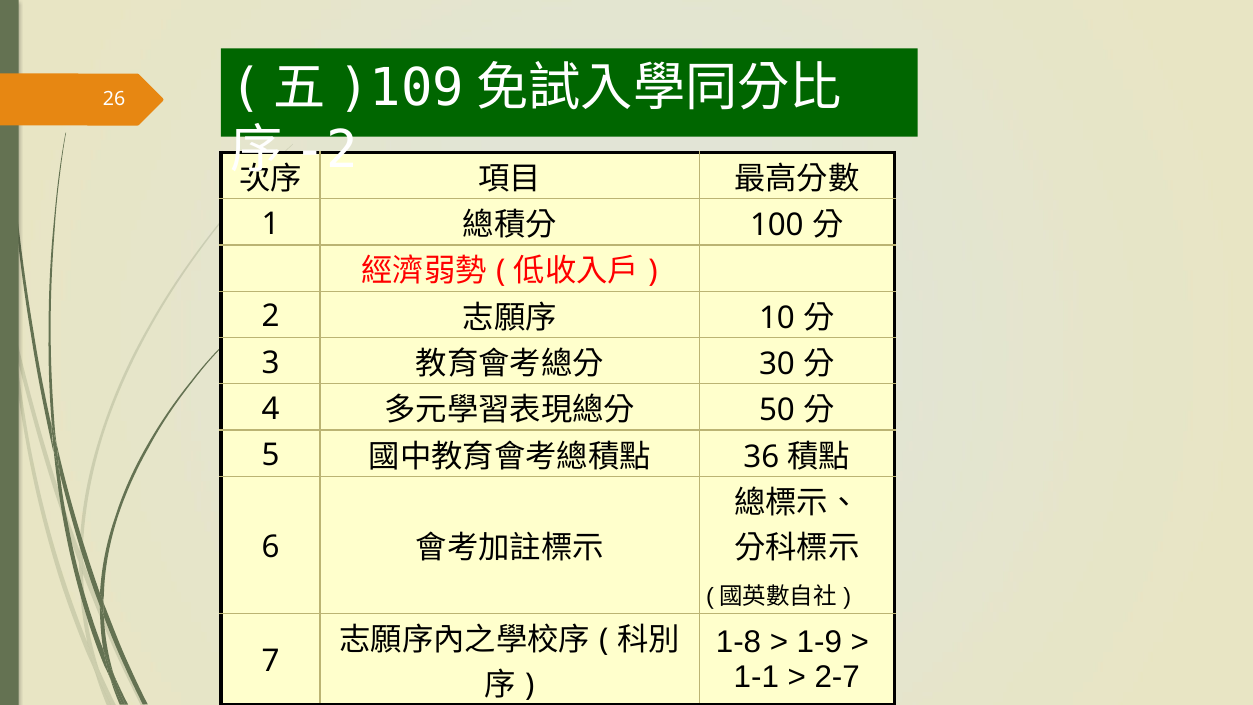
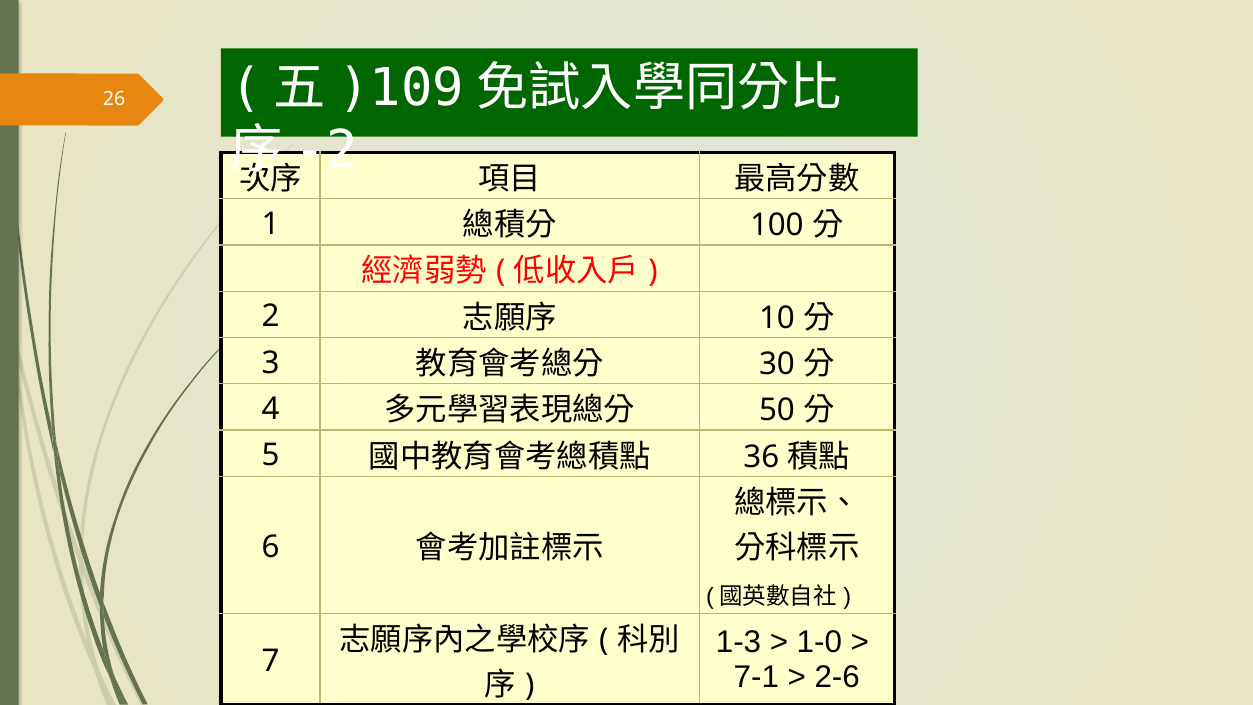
1-8: 1-8 -> 1-3 (739, 642)
1-9: 1-9 -> 1-0 (819, 642)
1-1: 1-1 -> 7-1 (756, 677)
2-7: 2-7 -> 2-6 (837, 677)
